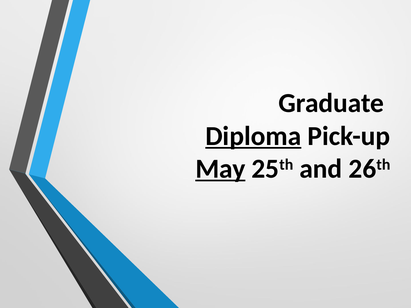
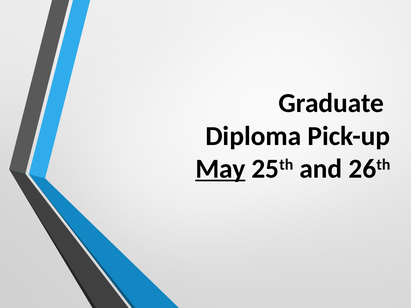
Diploma underline: present -> none (253, 136)
